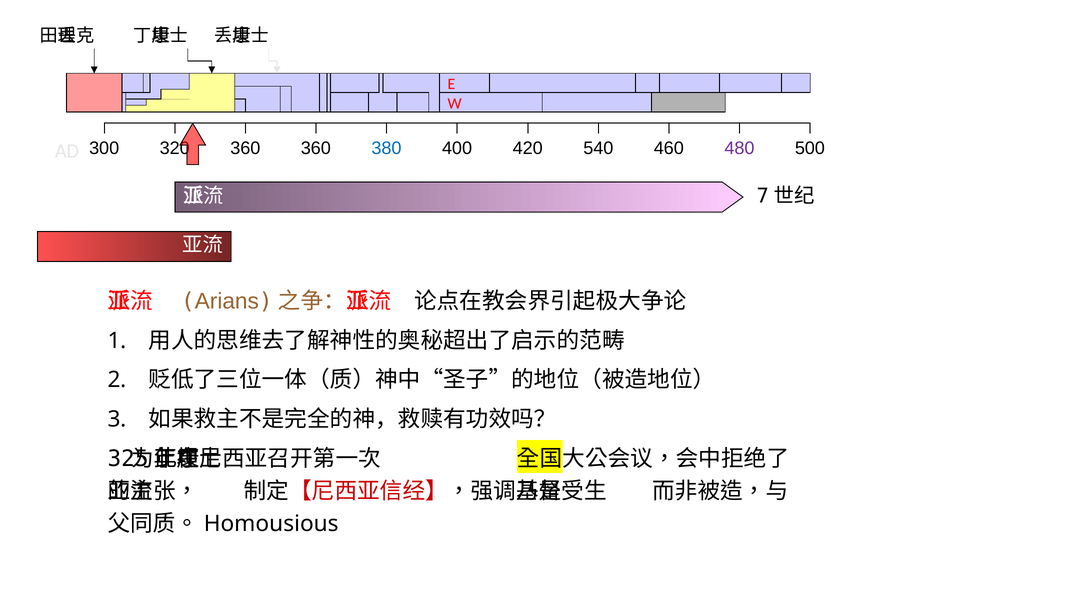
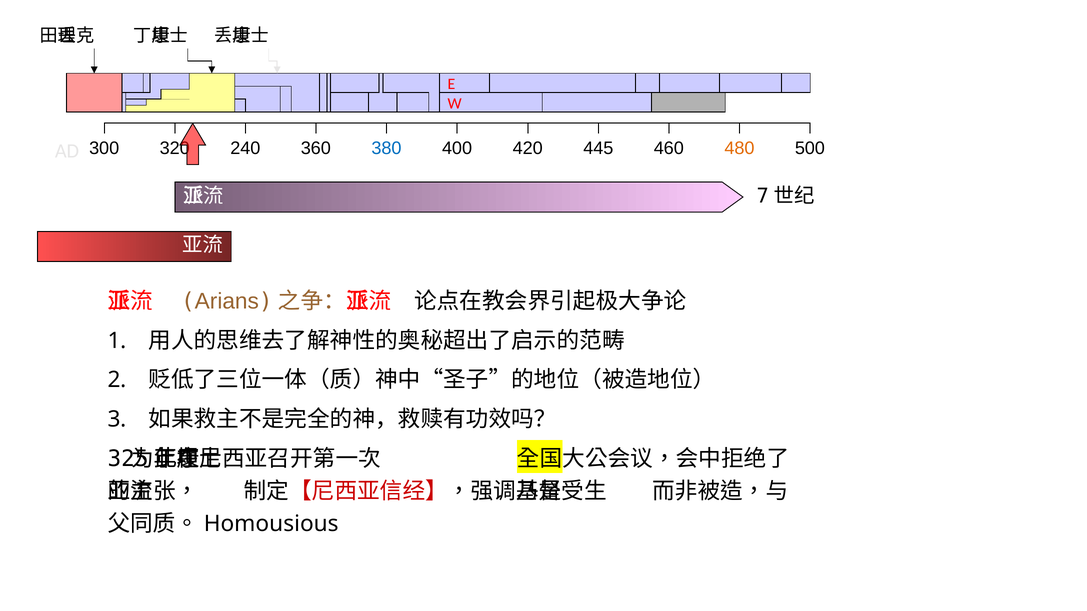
360: 360 -> 240 (245, 148)
540: 540 -> 445 (598, 148)
480 colour: purple -> orange (739, 148)
